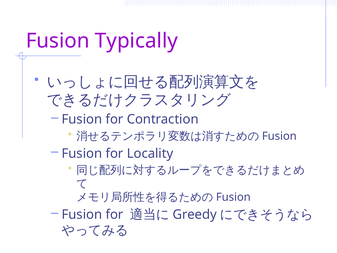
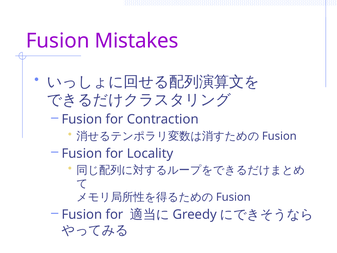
Typically: Typically -> Mistakes (137, 41)
